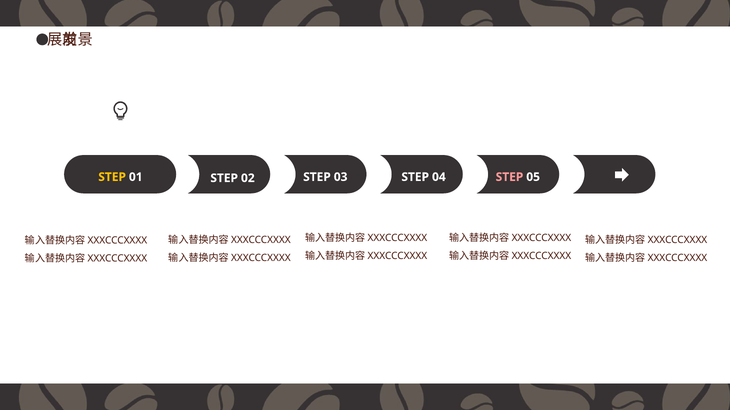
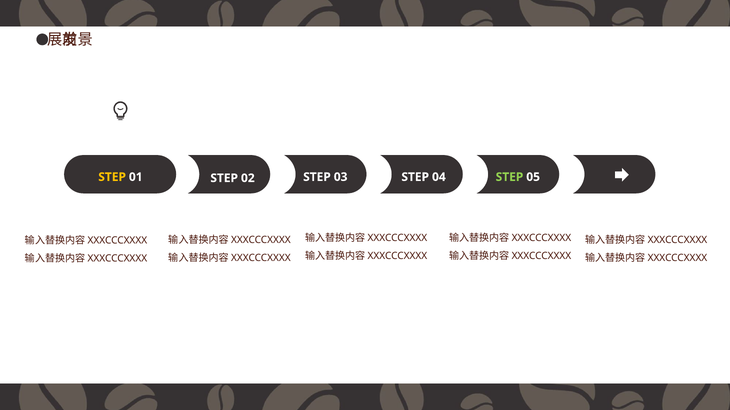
STEP colour: pink -> light green (509, 177)
